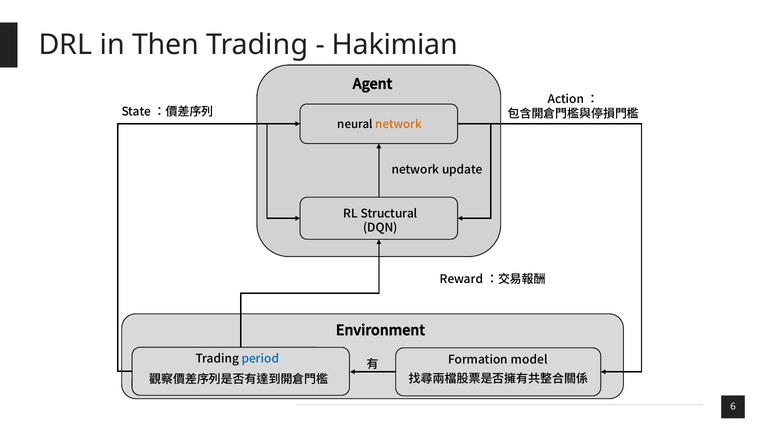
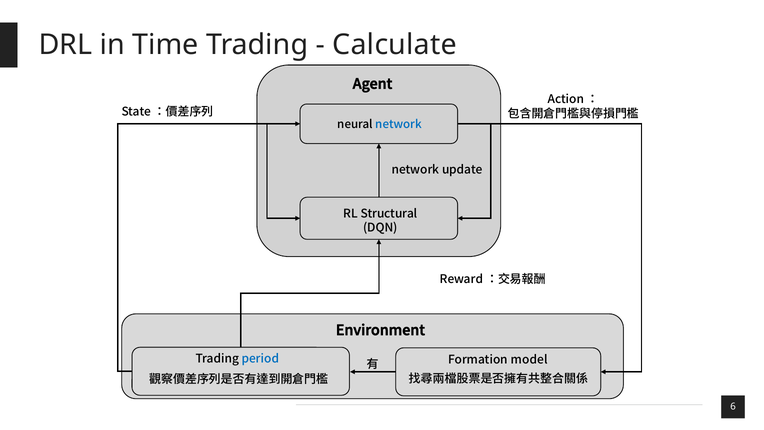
Then: Then -> Time (165, 45)
Hakimian: Hakimian -> Calculate (395, 45)
network colour: orange -> blue (399, 124)
